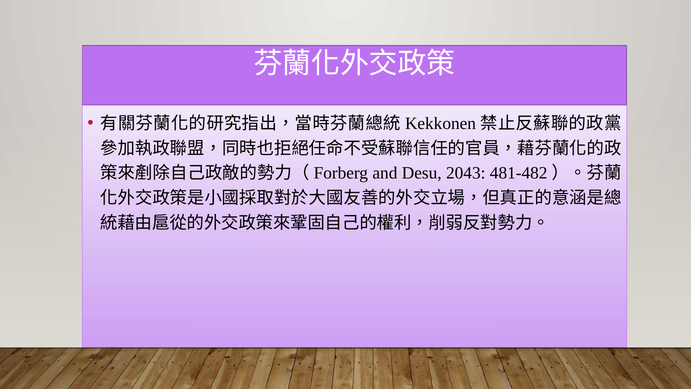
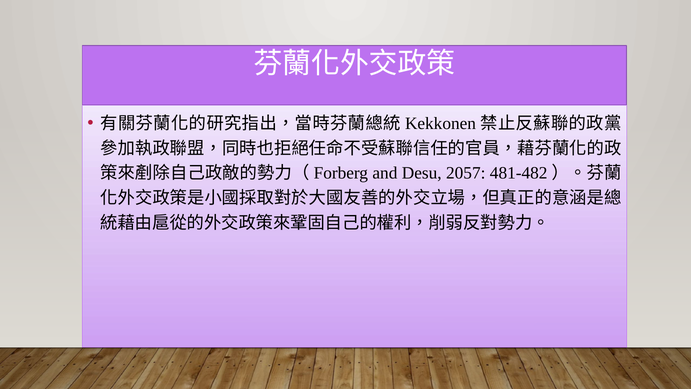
2043: 2043 -> 2057 (466, 173)
